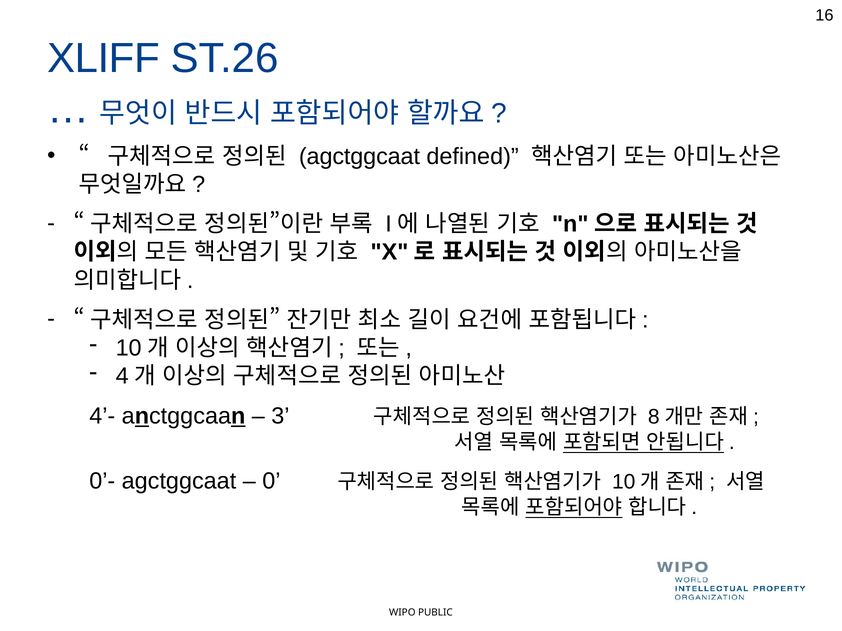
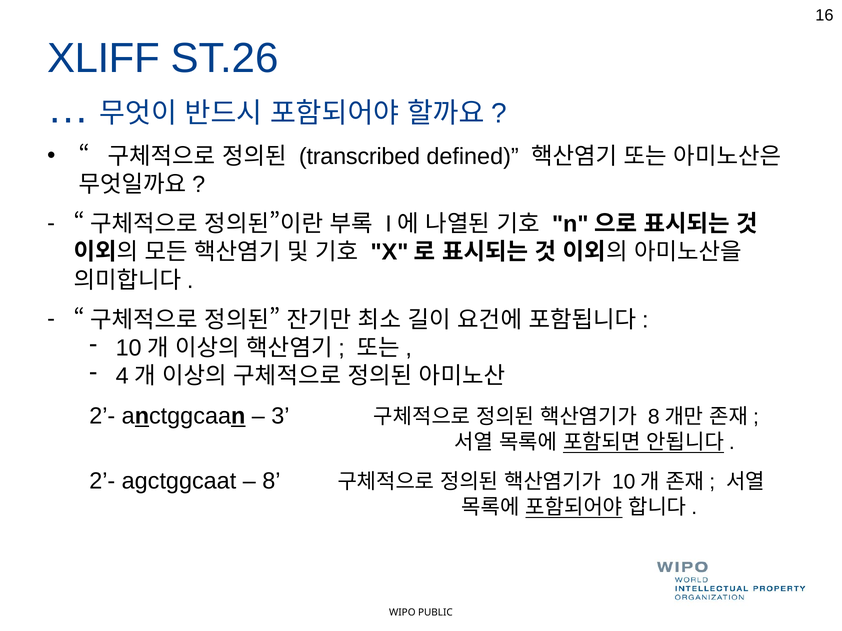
agctggcaat: agctggcaat -> transcribed (360, 156)
4’-: 4’- -> 2’- (102, 416)
0’-: 0’- -> 2’- (102, 481)
0: 0 -> 8 (271, 481)
